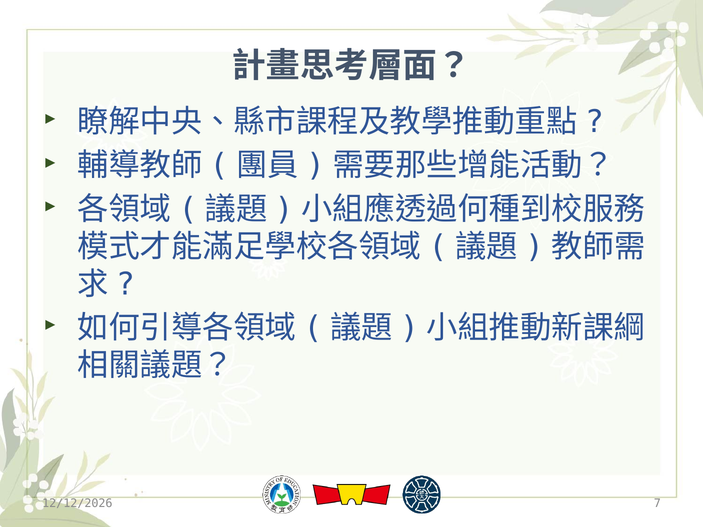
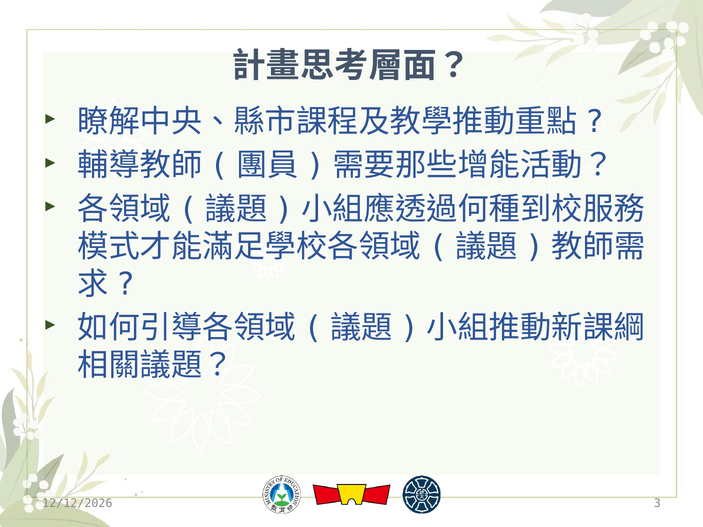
7: 7 -> 3 (657, 504)
